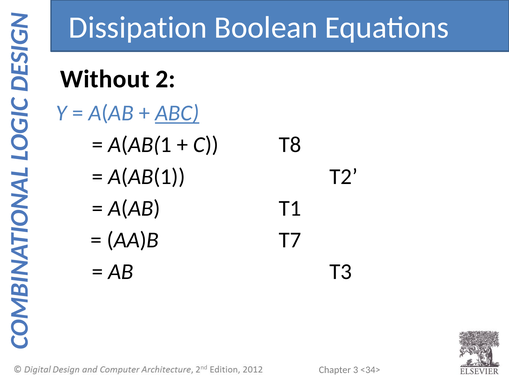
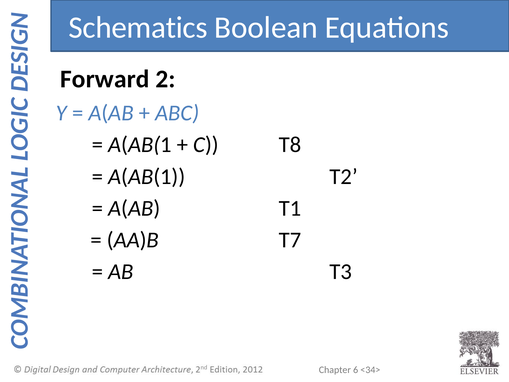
Dissipation: Dissipation -> Schematics (138, 28)
Without: Without -> Forward (105, 79)
ABC underline: present -> none (177, 113)
3: 3 -> 6 (356, 370)
